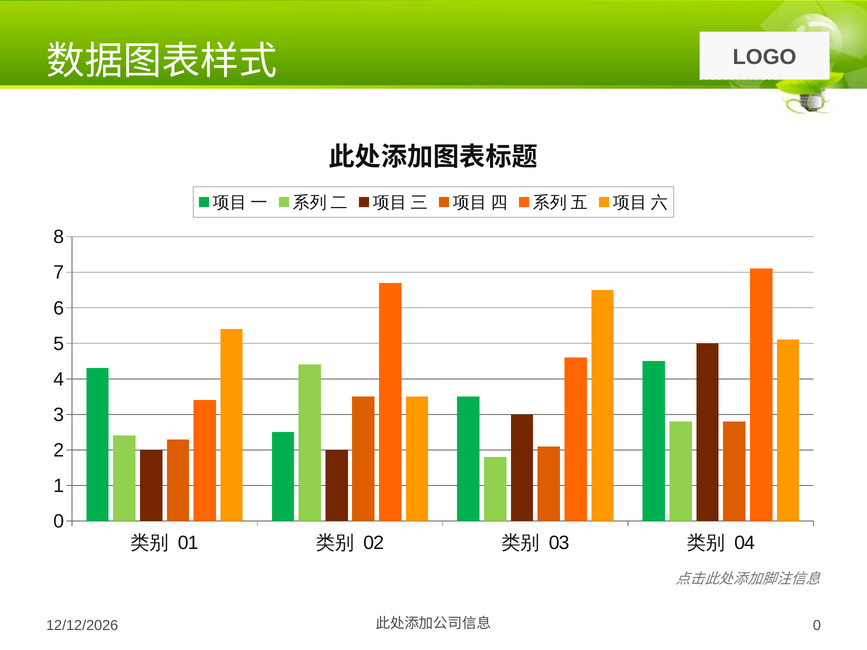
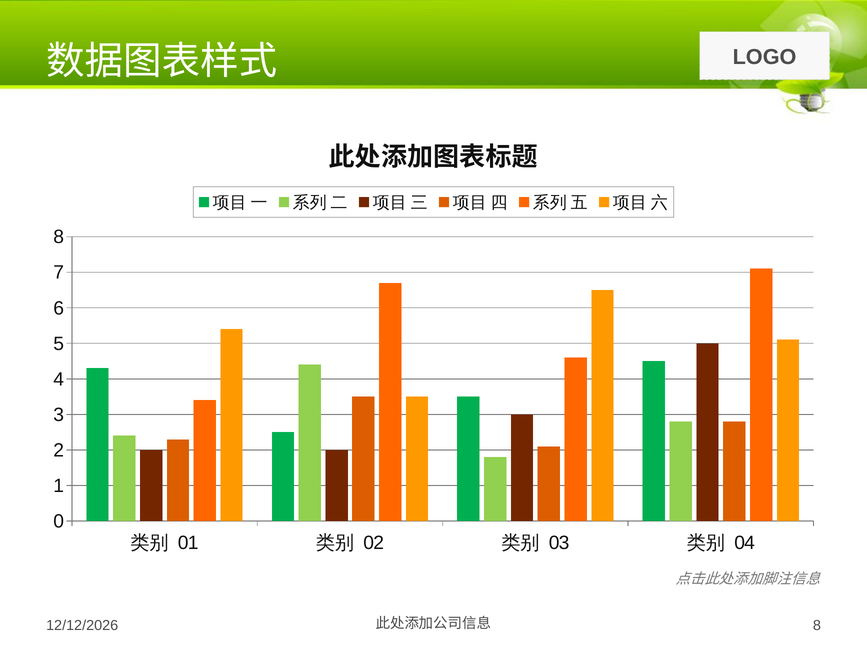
0: 0 -> 8 (817, 626)
